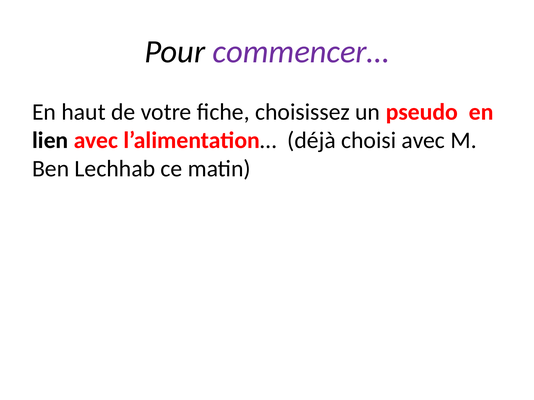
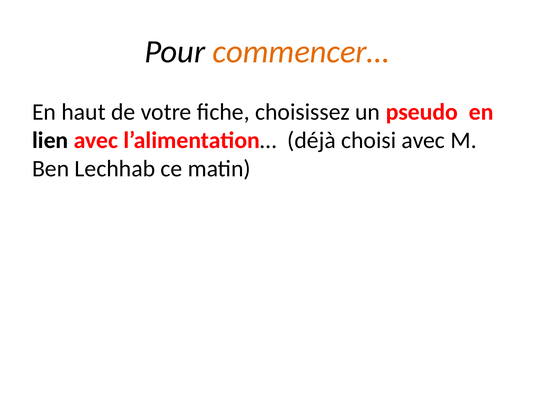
commencer… colour: purple -> orange (301, 52)
